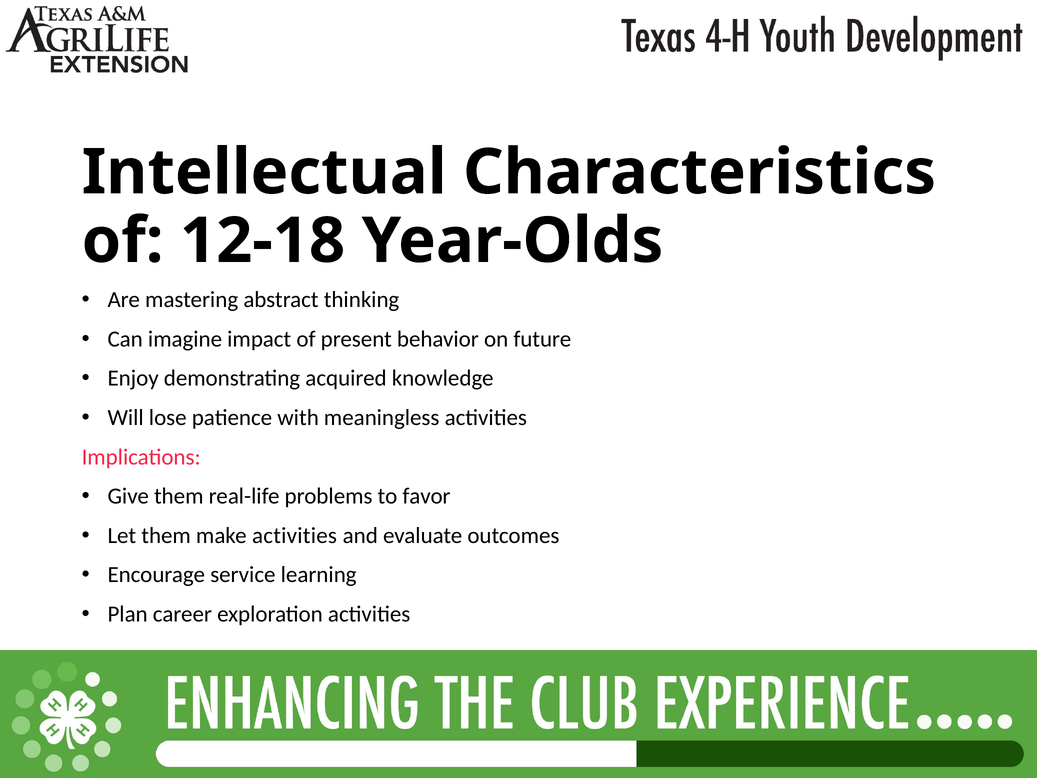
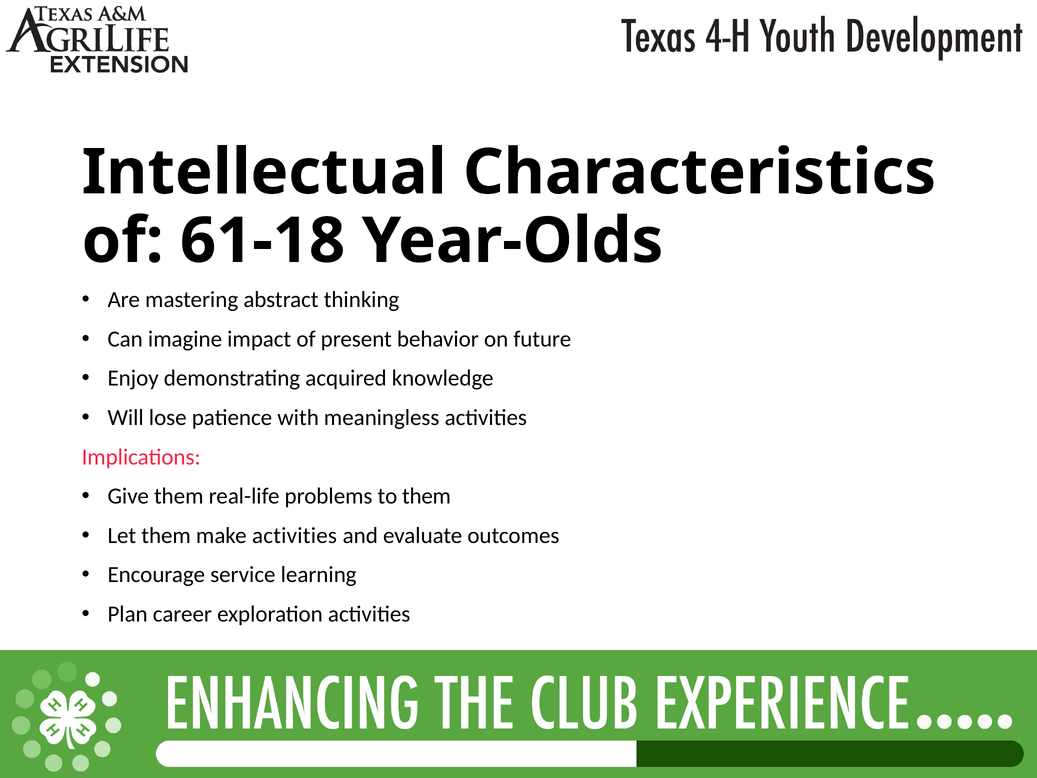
12-18: 12-18 -> 61-18 (263, 241)
to favor: favor -> them (427, 496)
